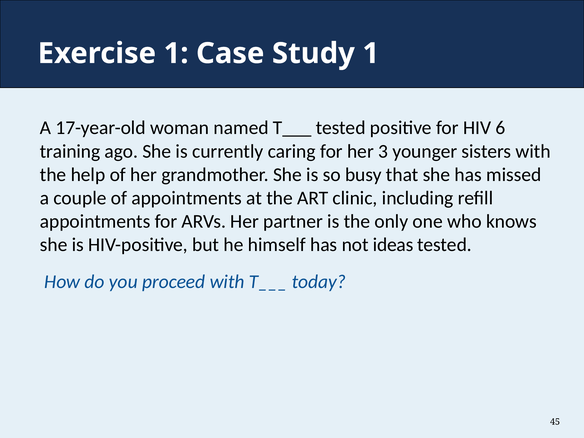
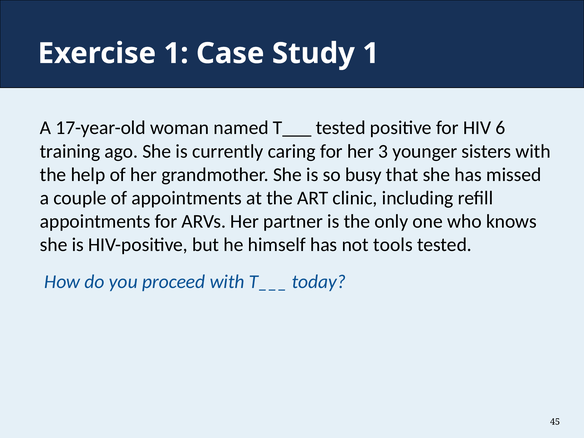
ideas: ideas -> tools (393, 245)
